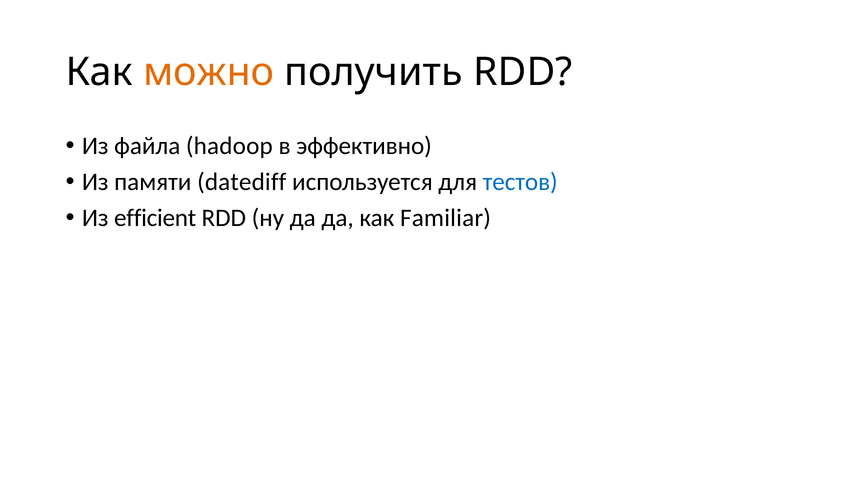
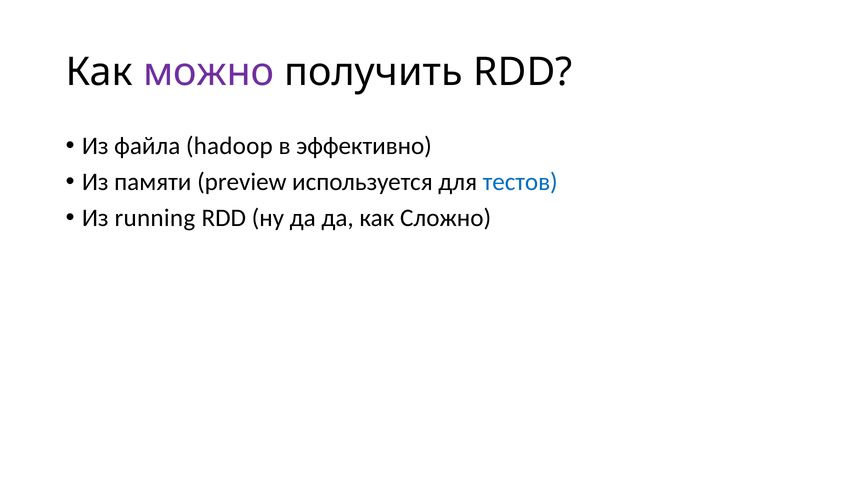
можно colour: orange -> purple (209, 72)
datediff: datediff -> preview (242, 182)
efficient: efficient -> running (155, 218)
Familiar: Familiar -> Сложно (446, 218)
